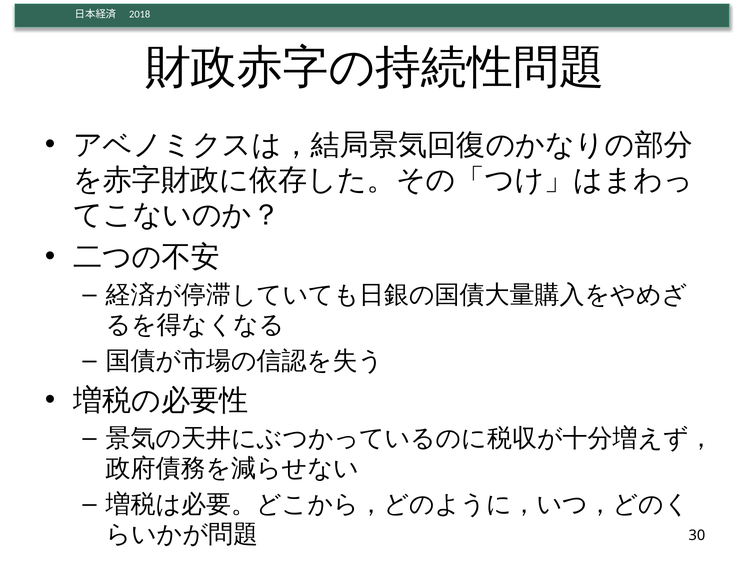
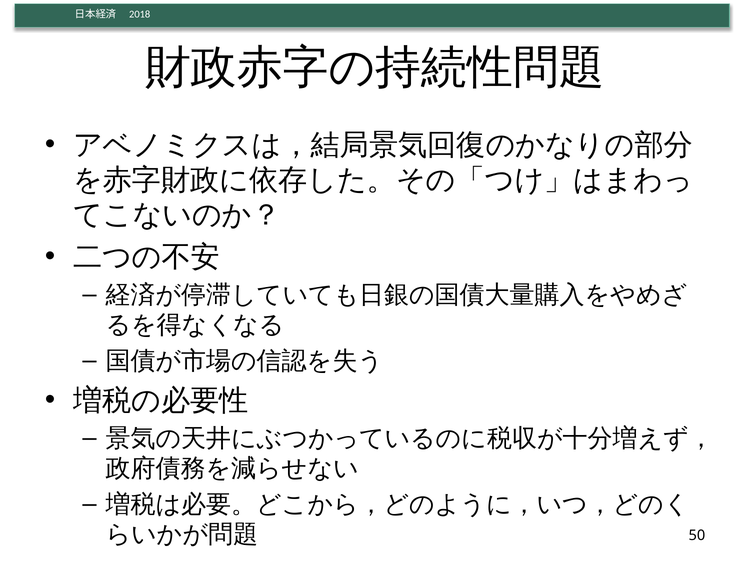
30: 30 -> 50 (697, 535)
